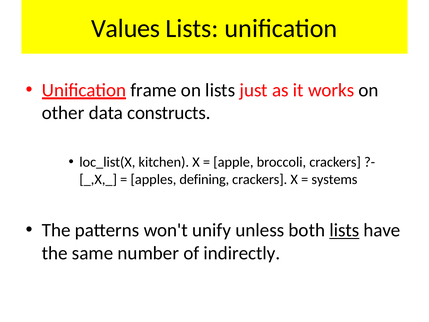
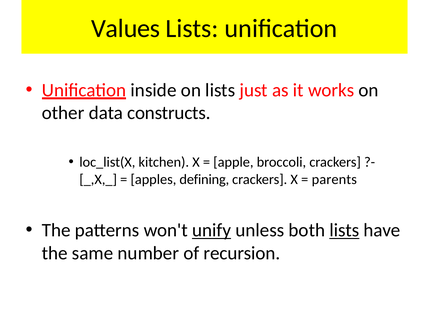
frame: frame -> inside (154, 90)
systems: systems -> parents (334, 179)
unify underline: none -> present (212, 230)
indirectly: indirectly -> recursion (242, 253)
